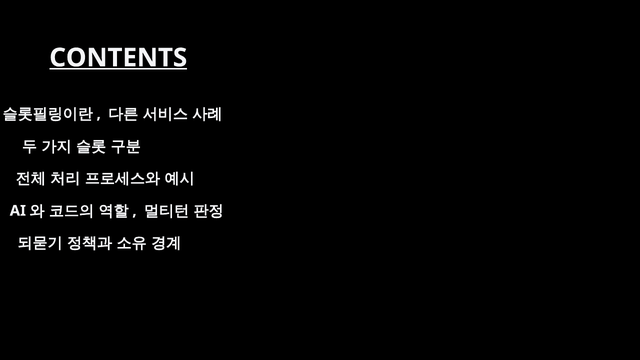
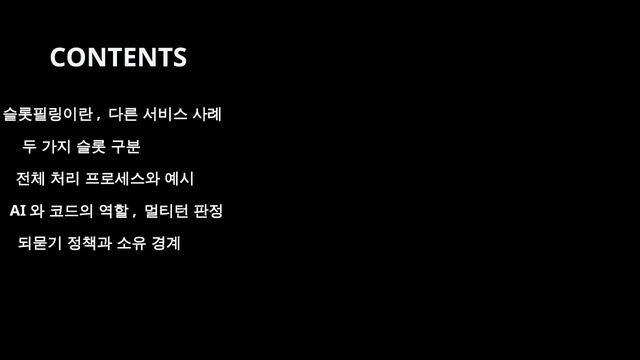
CONTENTS underline: present -> none (118, 58)
